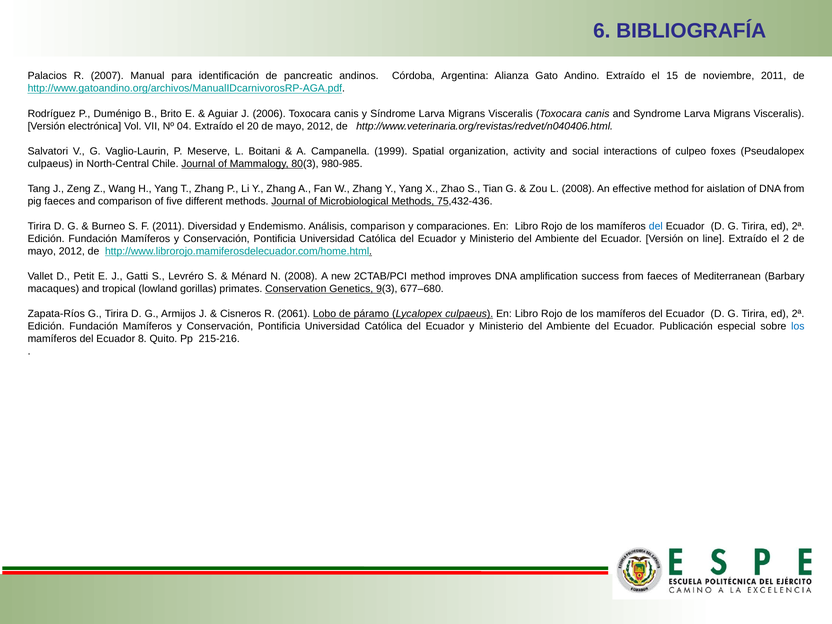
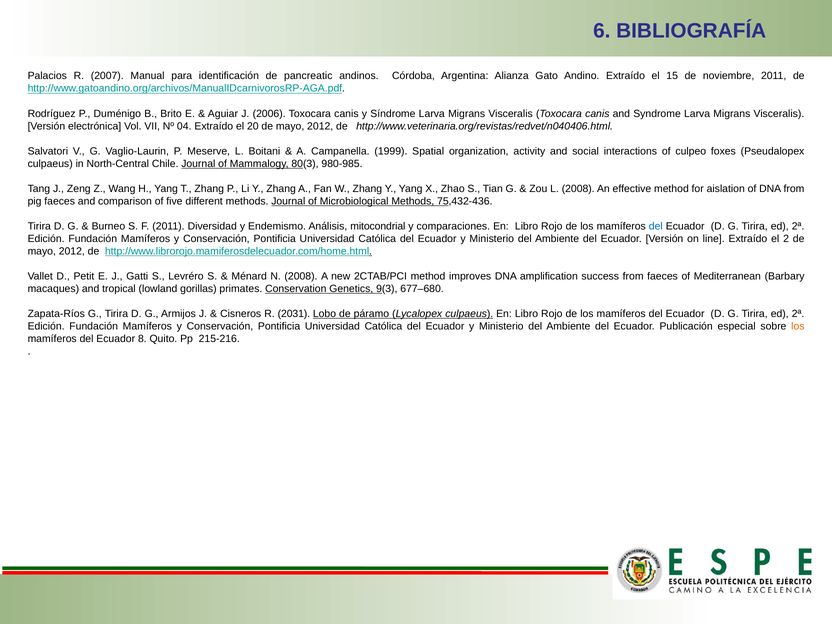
Análisis comparison: comparison -> mitocondrial (378, 226)
2061: 2061 -> 2031 (294, 314)
los colour: blue -> orange (798, 326)
